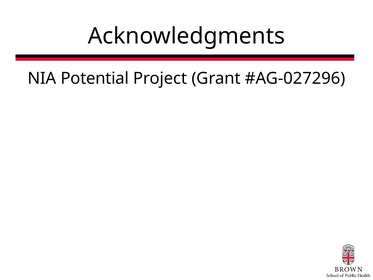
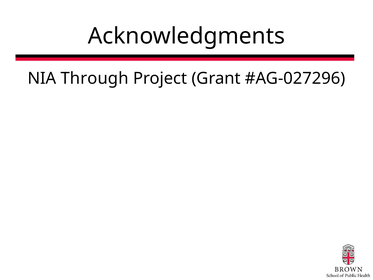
Potential: Potential -> Through (95, 78)
